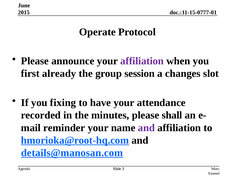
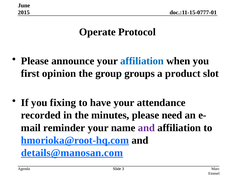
affiliation colour: purple -> blue (142, 61)
already: already -> opinion (59, 74)
session: session -> groups (140, 74)
changes: changes -> product (183, 74)
shall: shall -> need (172, 115)
